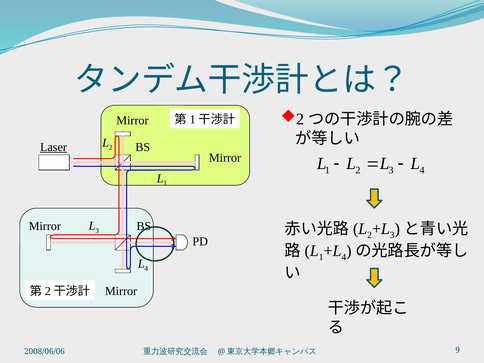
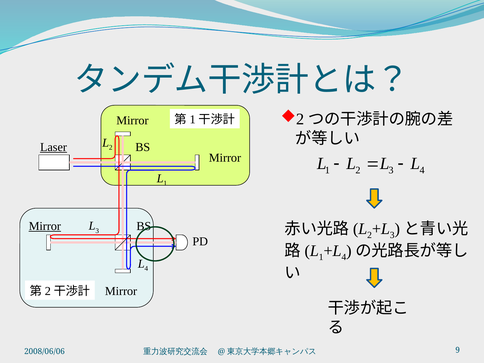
Mirror underline: none -> present (45, 226)
